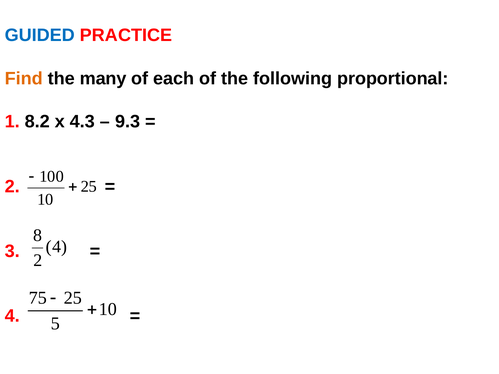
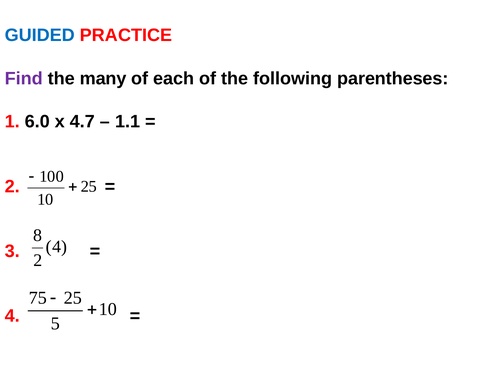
Find colour: orange -> purple (24, 79)
proportional: proportional -> parentheses (393, 79)
8.2: 8.2 -> 6.0 (37, 122)
4.3: 4.3 -> 4.7 (82, 122)
9.3: 9.3 -> 1.1 (128, 122)
